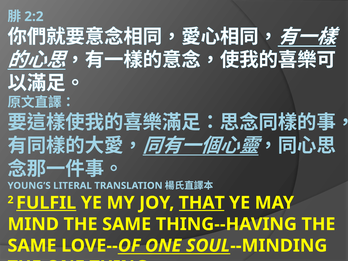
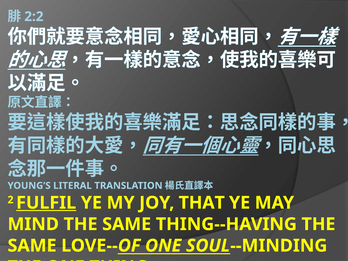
THAT underline: present -> none (202, 203)
